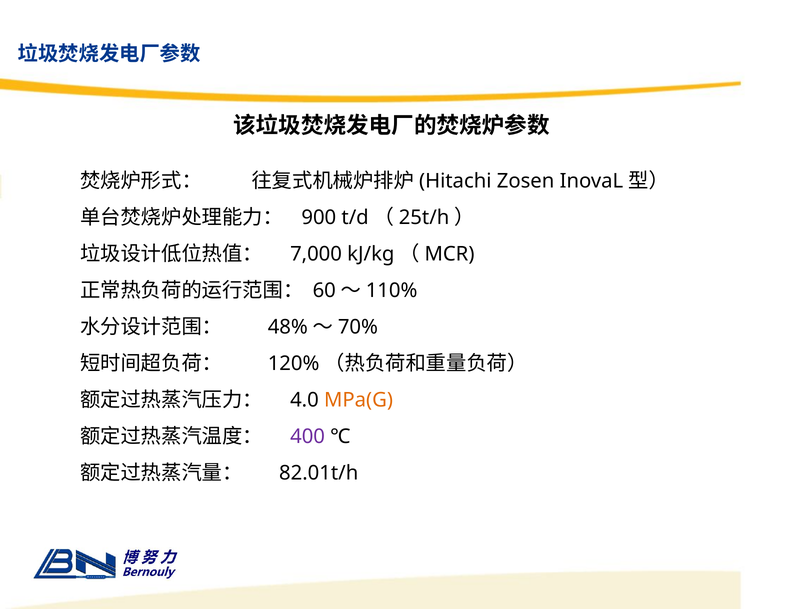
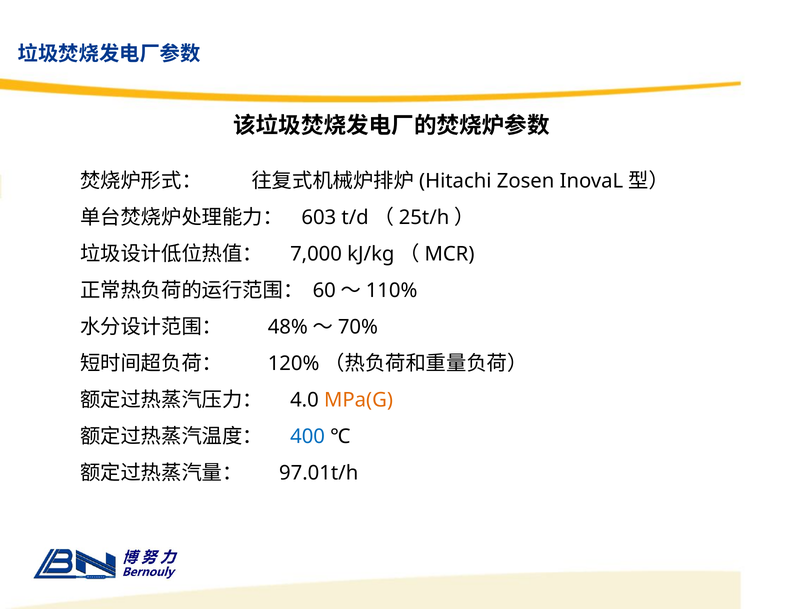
900: 900 -> 603 (319, 217)
400 colour: purple -> blue (308, 437)
82.01t/h: 82.01t/h -> 97.01t/h (319, 473)
